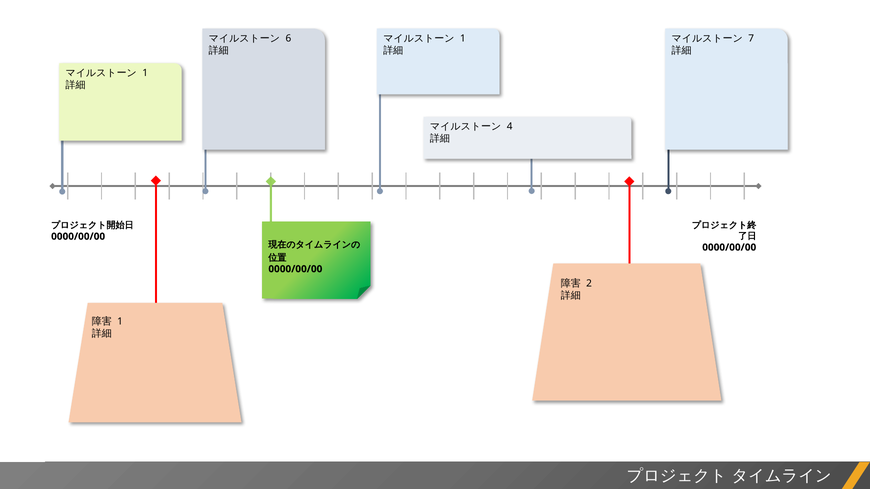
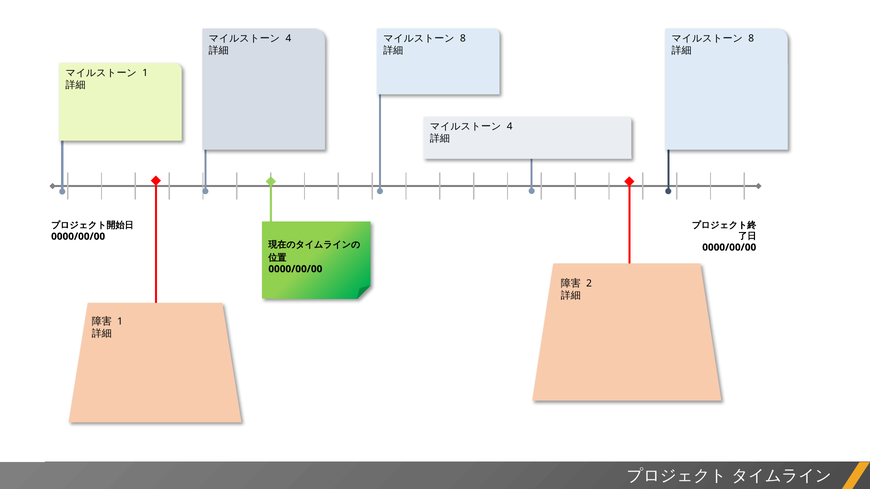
6: 6 -> 4 (288, 38)
1: 1 -> 8 (463, 38)
7: 7 -> 8 (751, 38)
